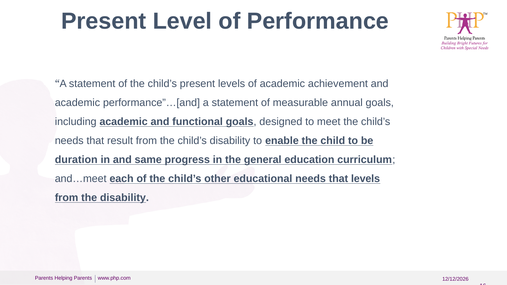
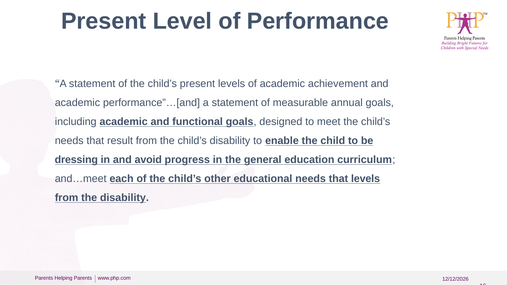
duration: duration -> dressing (76, 160)
same: same -> avoid (148, 160)
